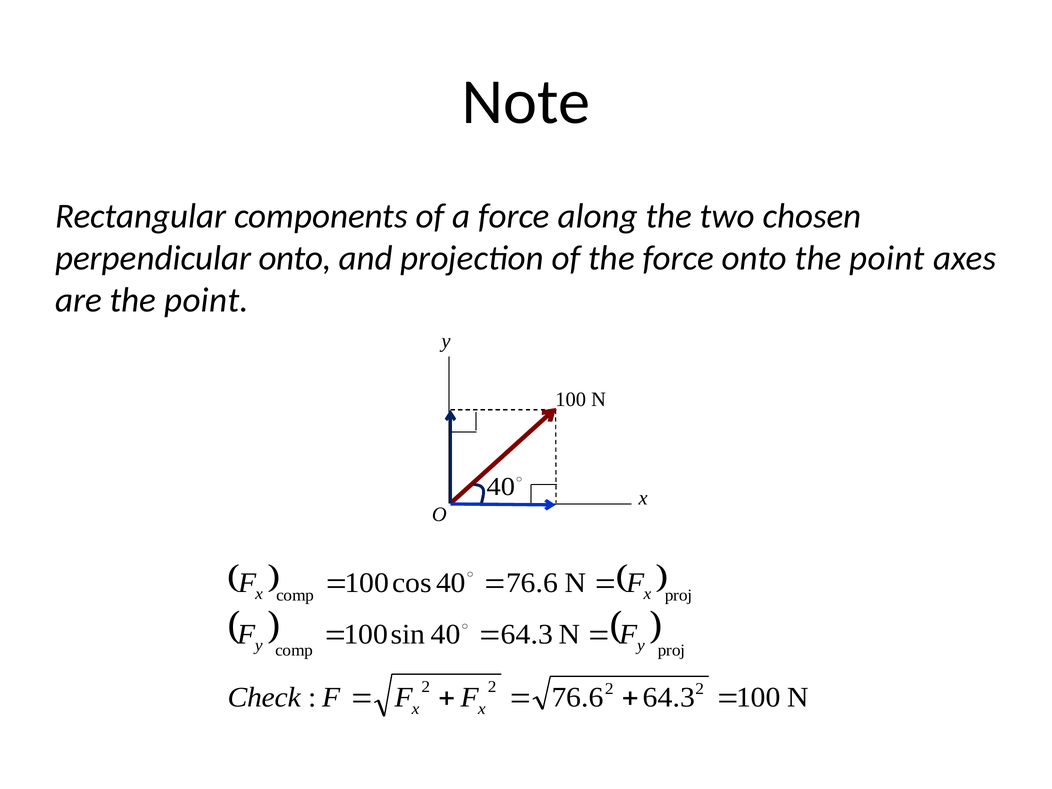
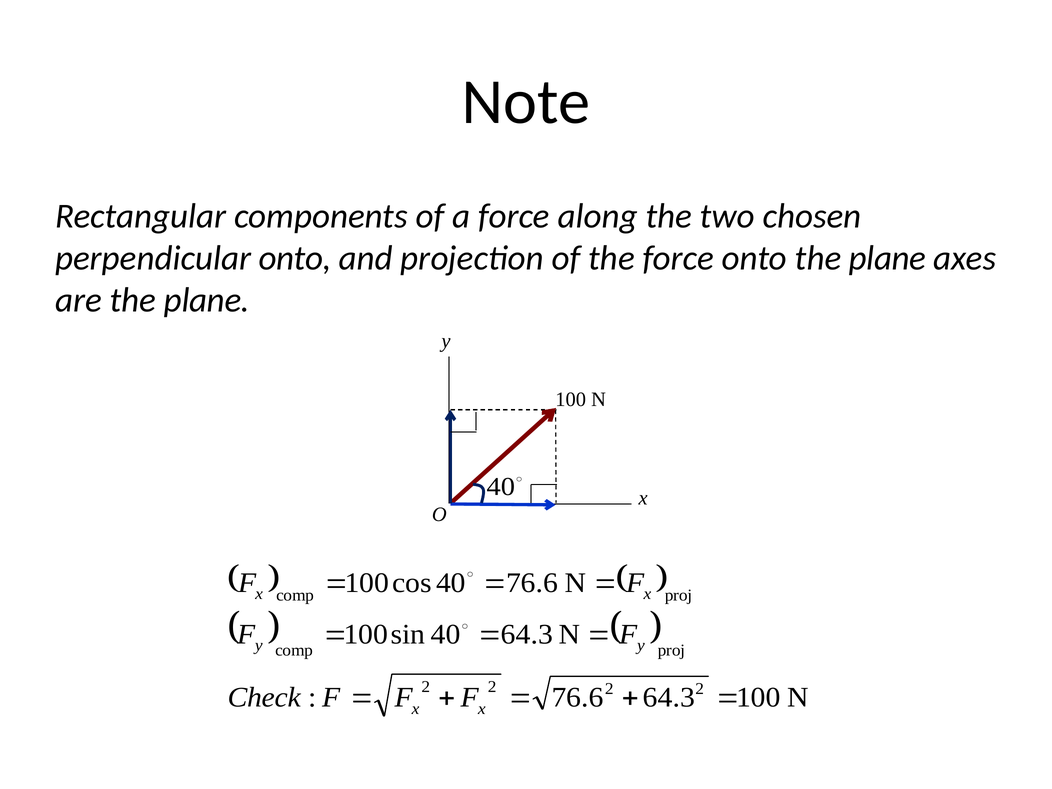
onto the point: point -> plane (887, 258)
are the point: point -> plane (207, 300)
